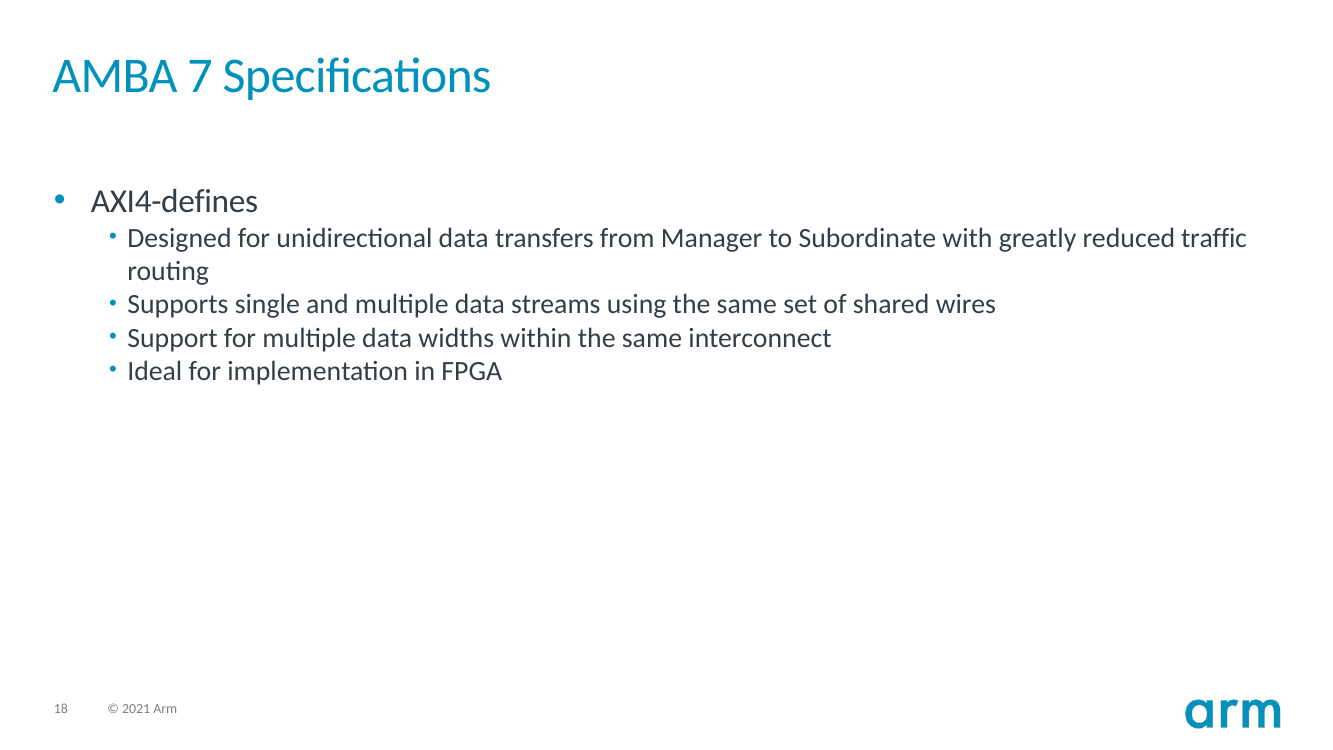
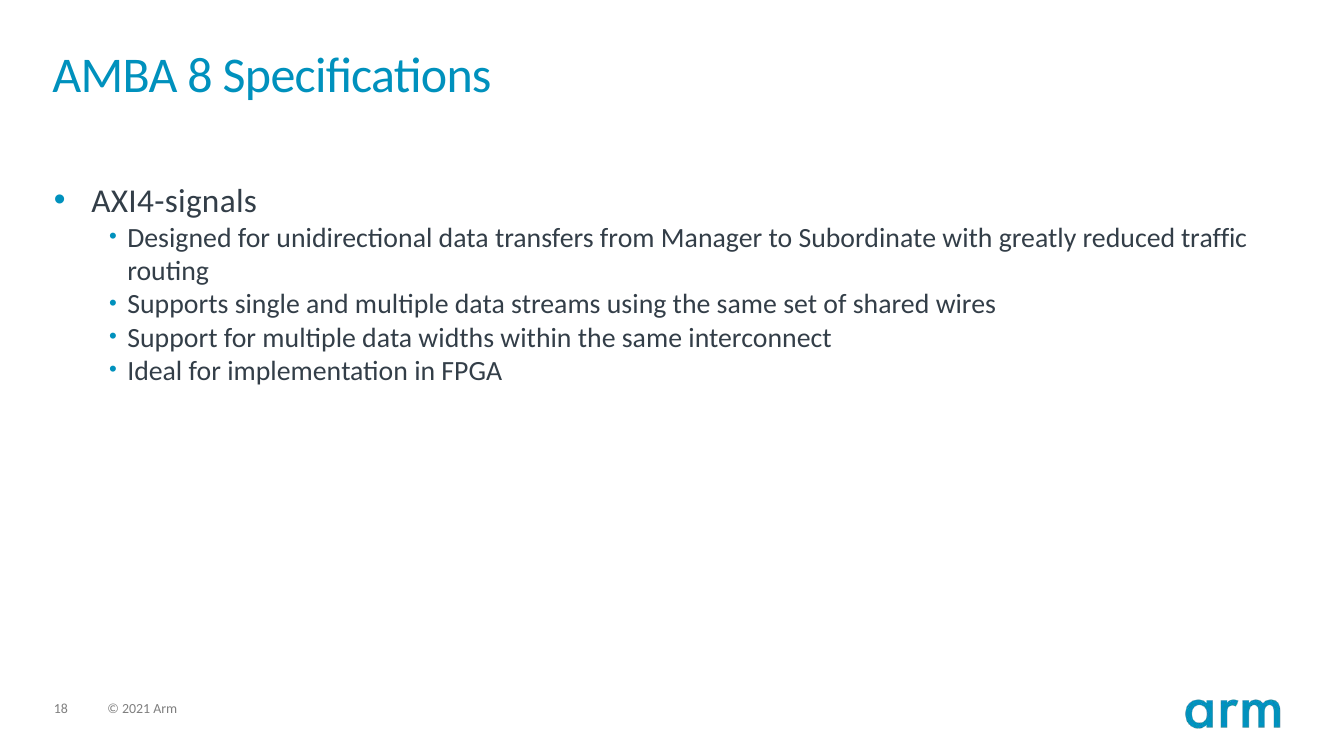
7: 7 -> 8 (200, 76)
AXI4-defines: AXI4-defines -> AXI4-signals (174, 202)
